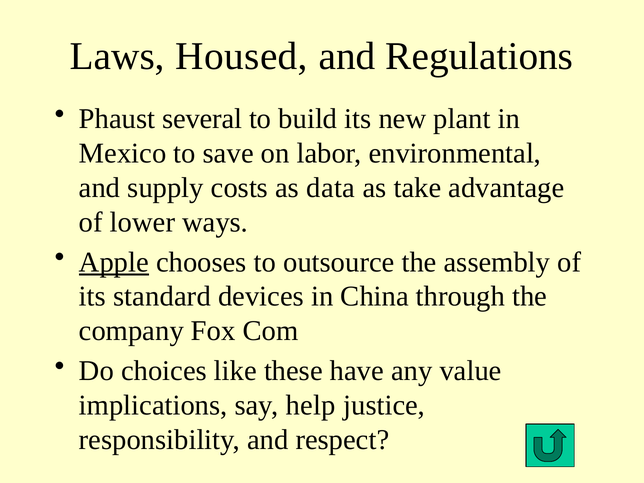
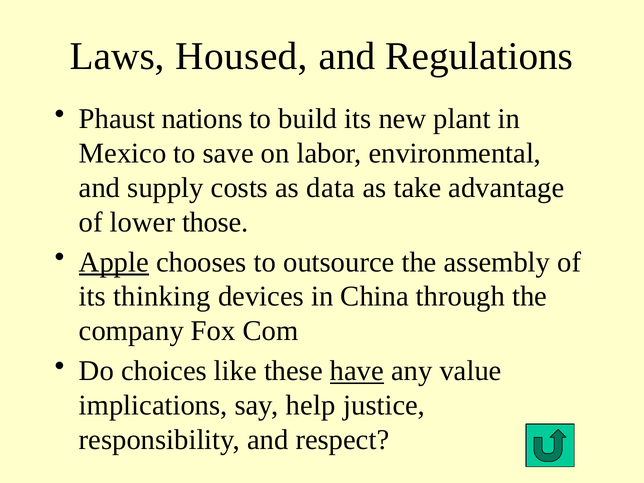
several: several -> nations (202, 119)
ways: ways -> those (215, 222)
standard: standard -> thinking (162, 297)
have underline: none -> present (357, 371)
